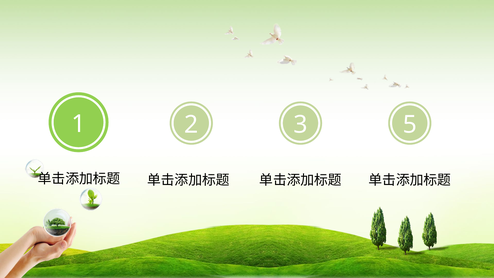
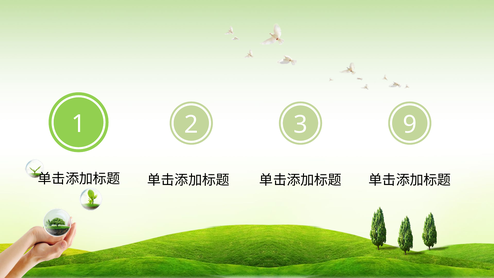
5: 5 -> 9 (410, 125)
